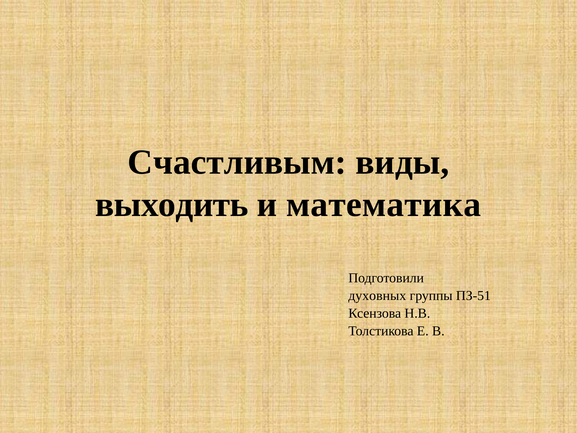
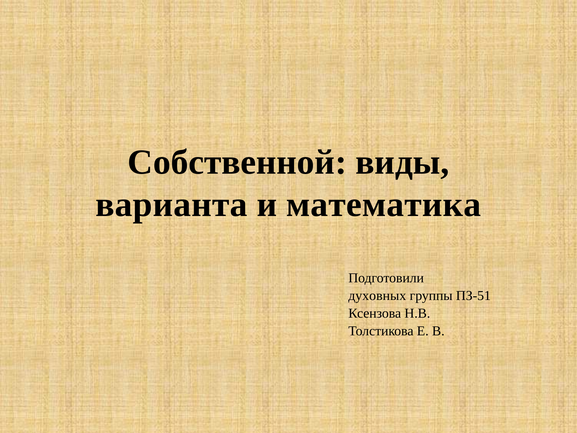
Счастливым: Счастливым -> Собственной (237, 162)
выходить: выходить -> варианта (172, 204)
